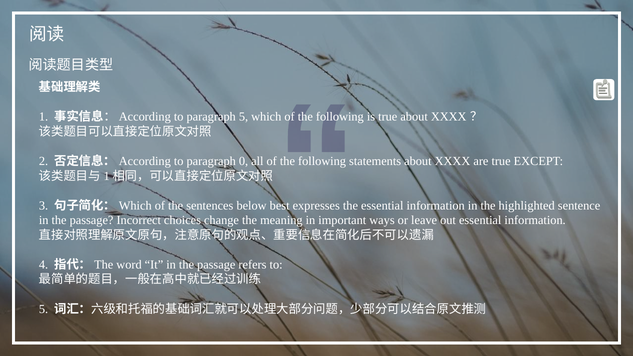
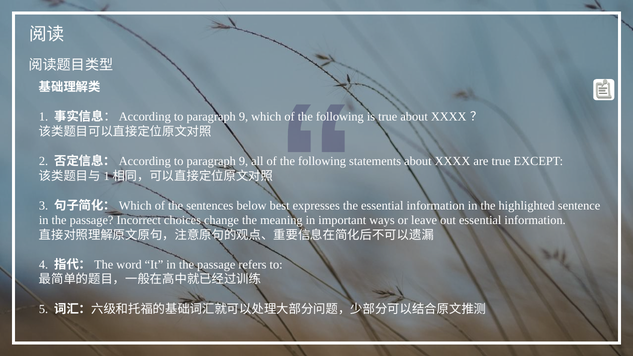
5: 5 -> 9 (244, 117)
0: 0 -> 9 (244, 161)
